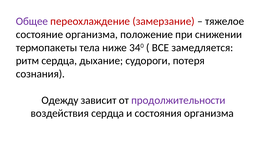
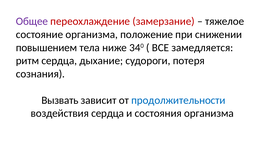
термопакеты: термопакеты -> повышением (47, 48)
Одежду: Одежду -> Вызвать (60, 100)
продолжительности colour: purple -> blue (178, 100)
